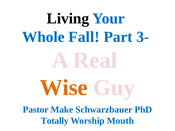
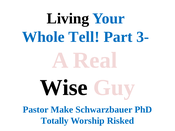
Fall: Fall -> Tell (84, 37)
Wise colour: orange -> black (64, 88)
Mouth: Mouth -> Risked (120, 121)
